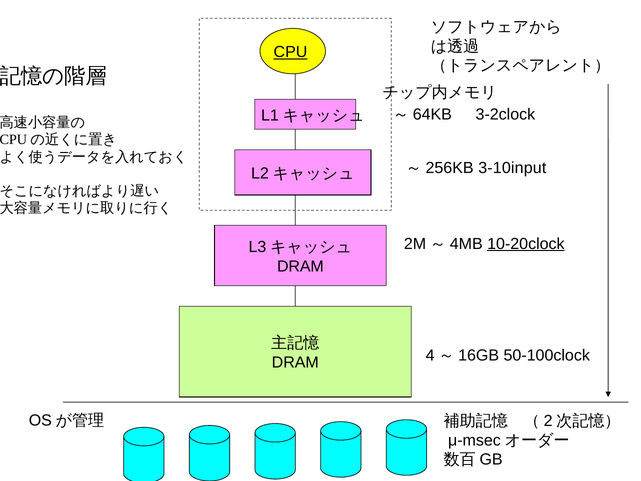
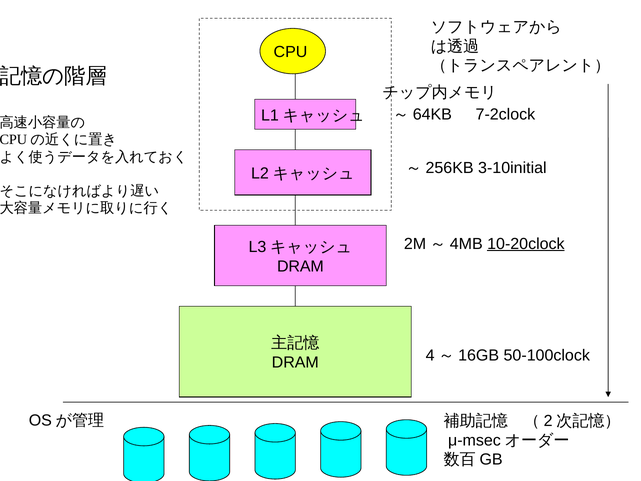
CPU underline: present -> none (290, 52)
3-2clock: 3-2clock -> 7-2clock (505, 114)
3-10input: 3-10input -> 3-10initial (512, 168)
